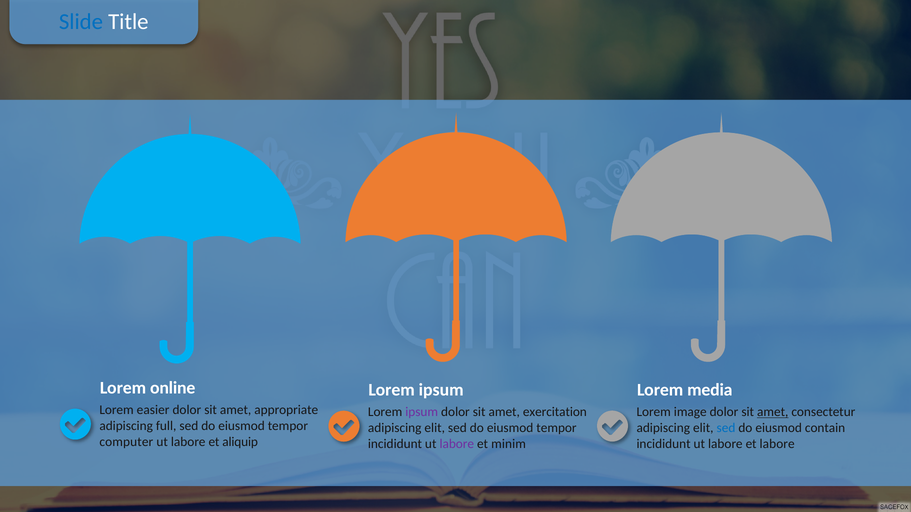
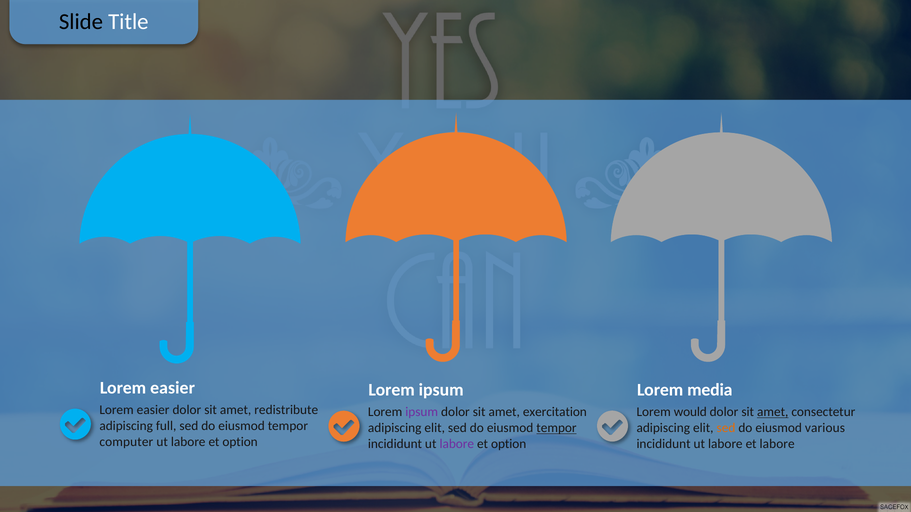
Slide colour: blue -> black (81, 22)
online: online -> easier (173, 388)
appropriate: appropriate -> redistribute (286, 410)
image: image -> would (690, 412)
sed colour: blue -> orange (726, 428)
contain: contain -> various (825, 428)
tempor underline: none -> present (556, 428)
aliquip: aliquip -> option (240, 442)
minim: minim -> option (509, 444)
